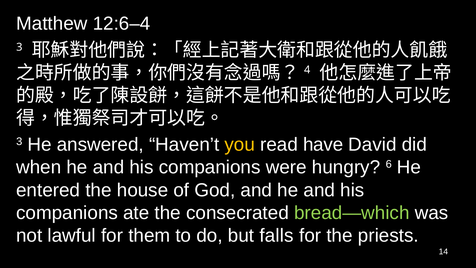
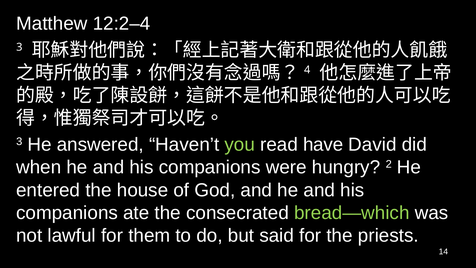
12:6–4: 12:6–4 -> 12:2–4 (122, 24)
you colour: yellow -> light green (240, 145)
6: 6 -> 2 (389, 164)
falls: falls -> said (277, 235)
